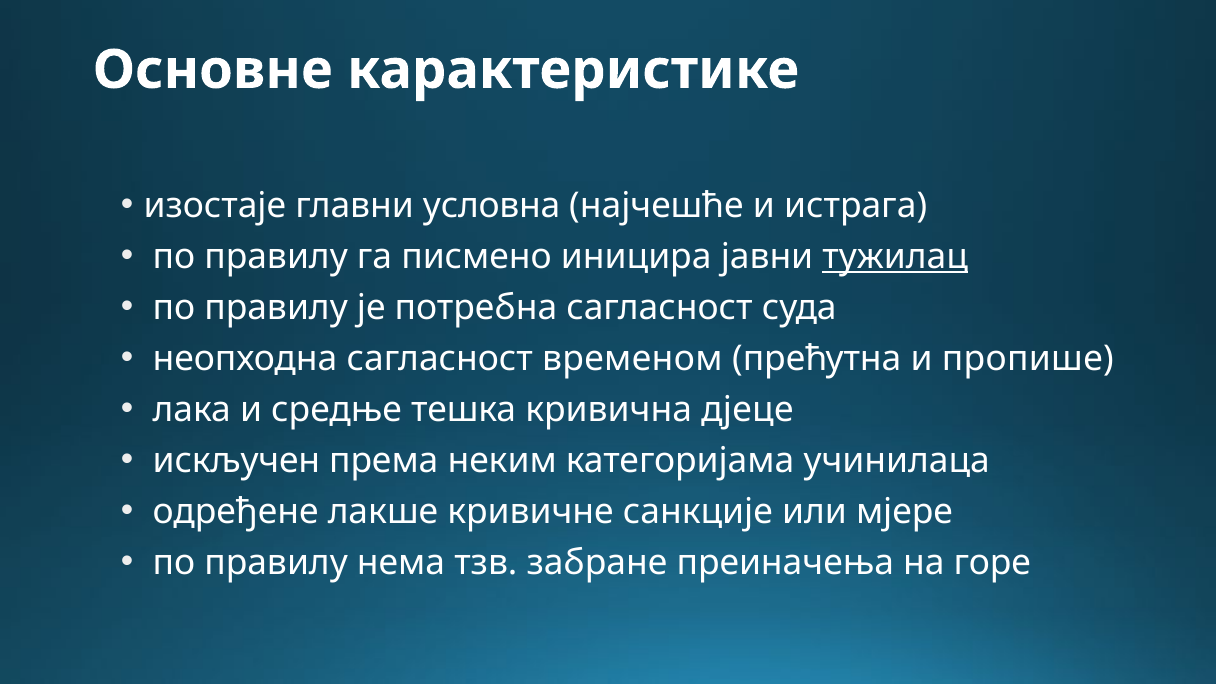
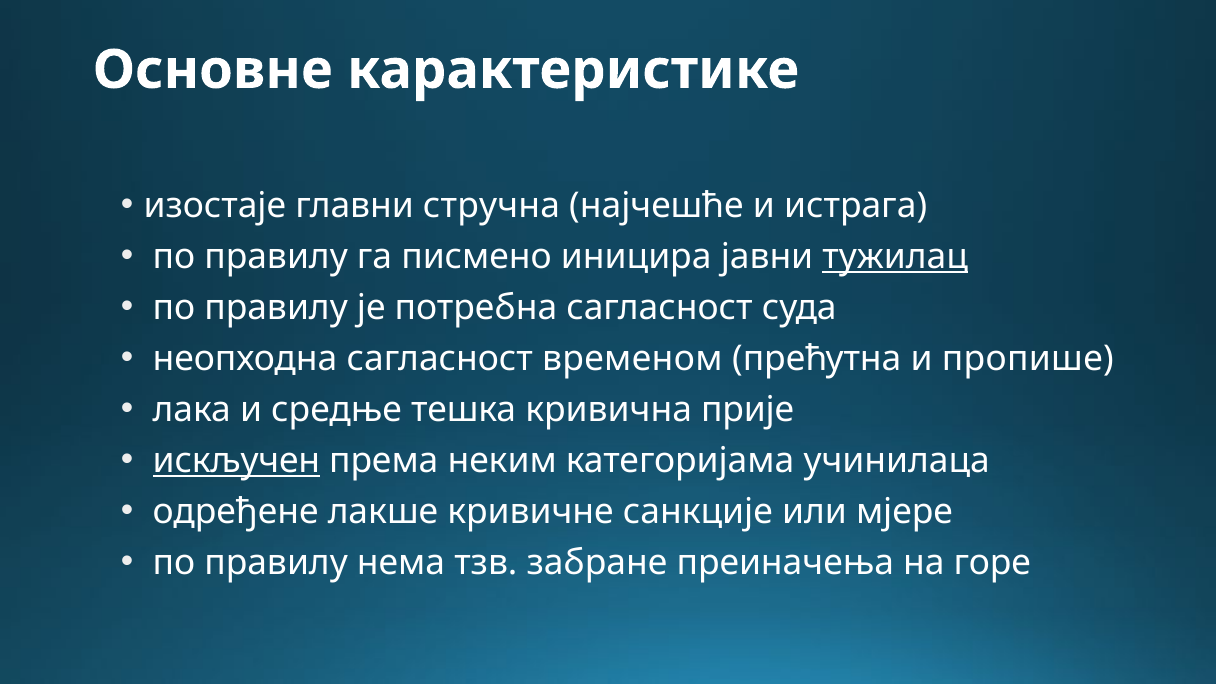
условна: условна -> стручна (491, 206)
дјеце: дјеце -> прије (748, 410)
искључен underline: none -> present (236, 461)
